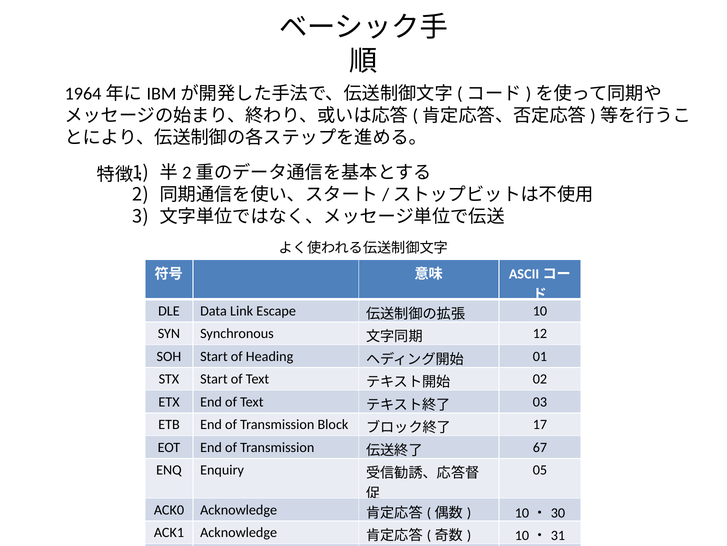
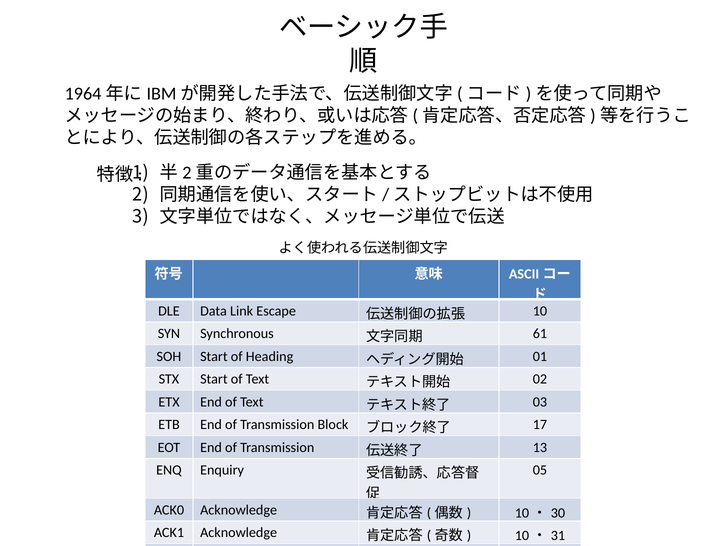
12: 12 -> 61 (540, 333)
67: 67 -> 13 (540, 447)
